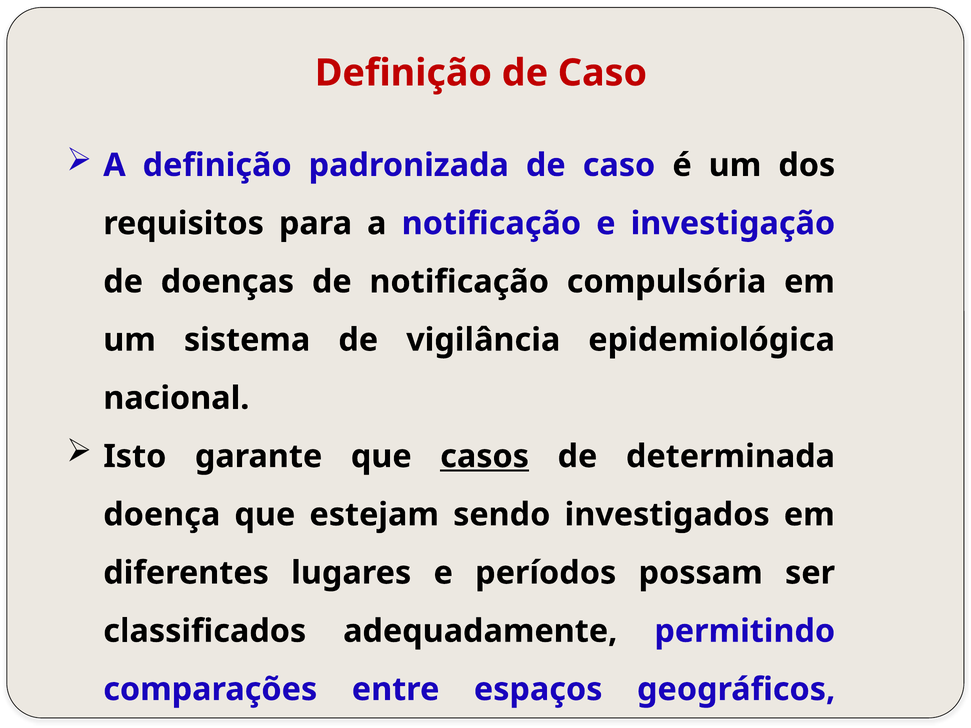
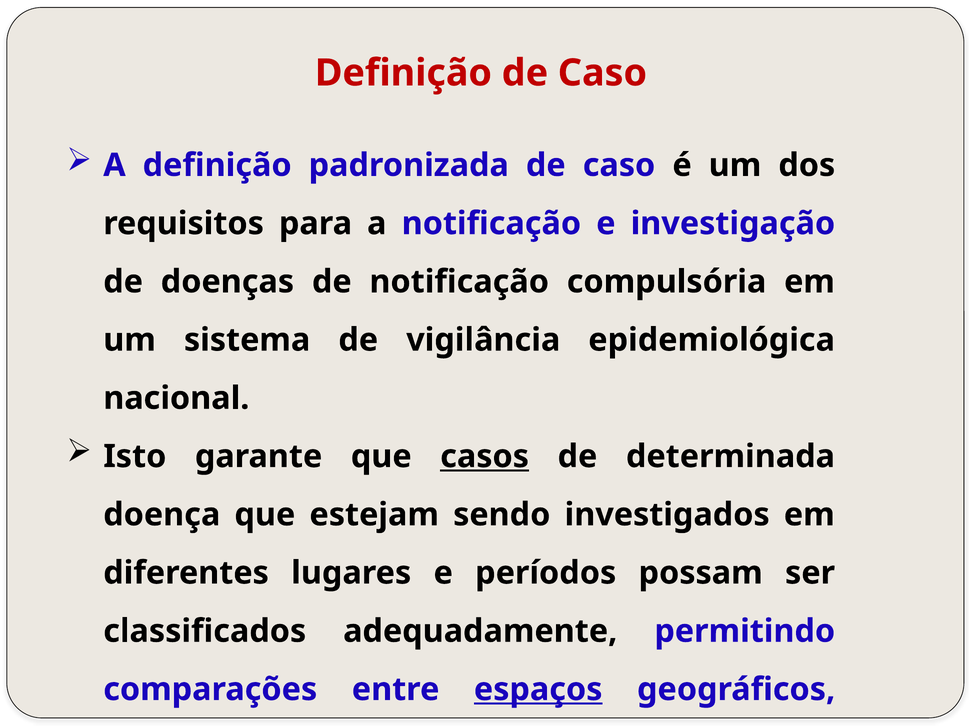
espaços underline: none -> present (538, 690)
